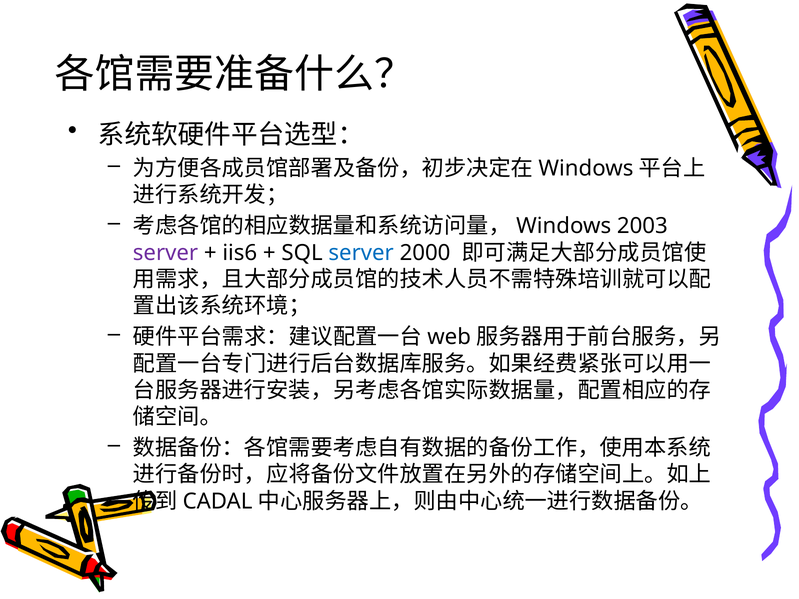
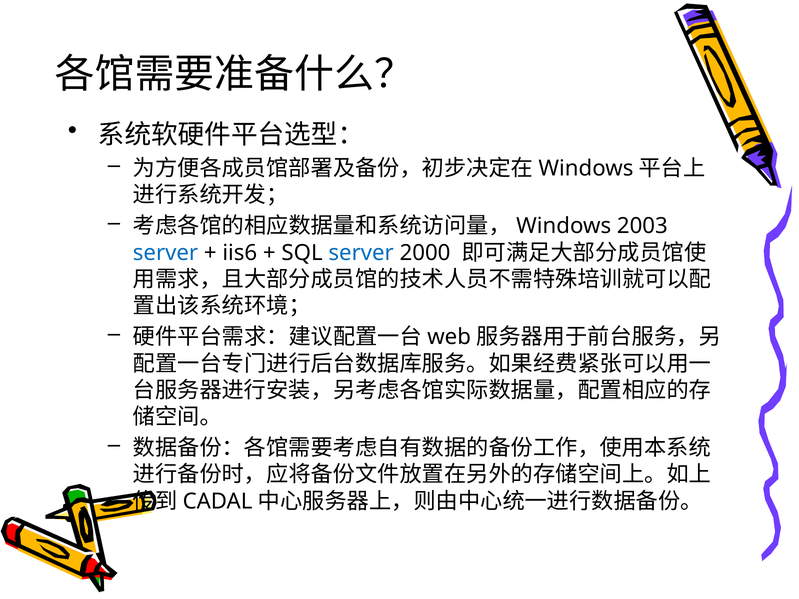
server colour: purple -> blue (165, 253)
